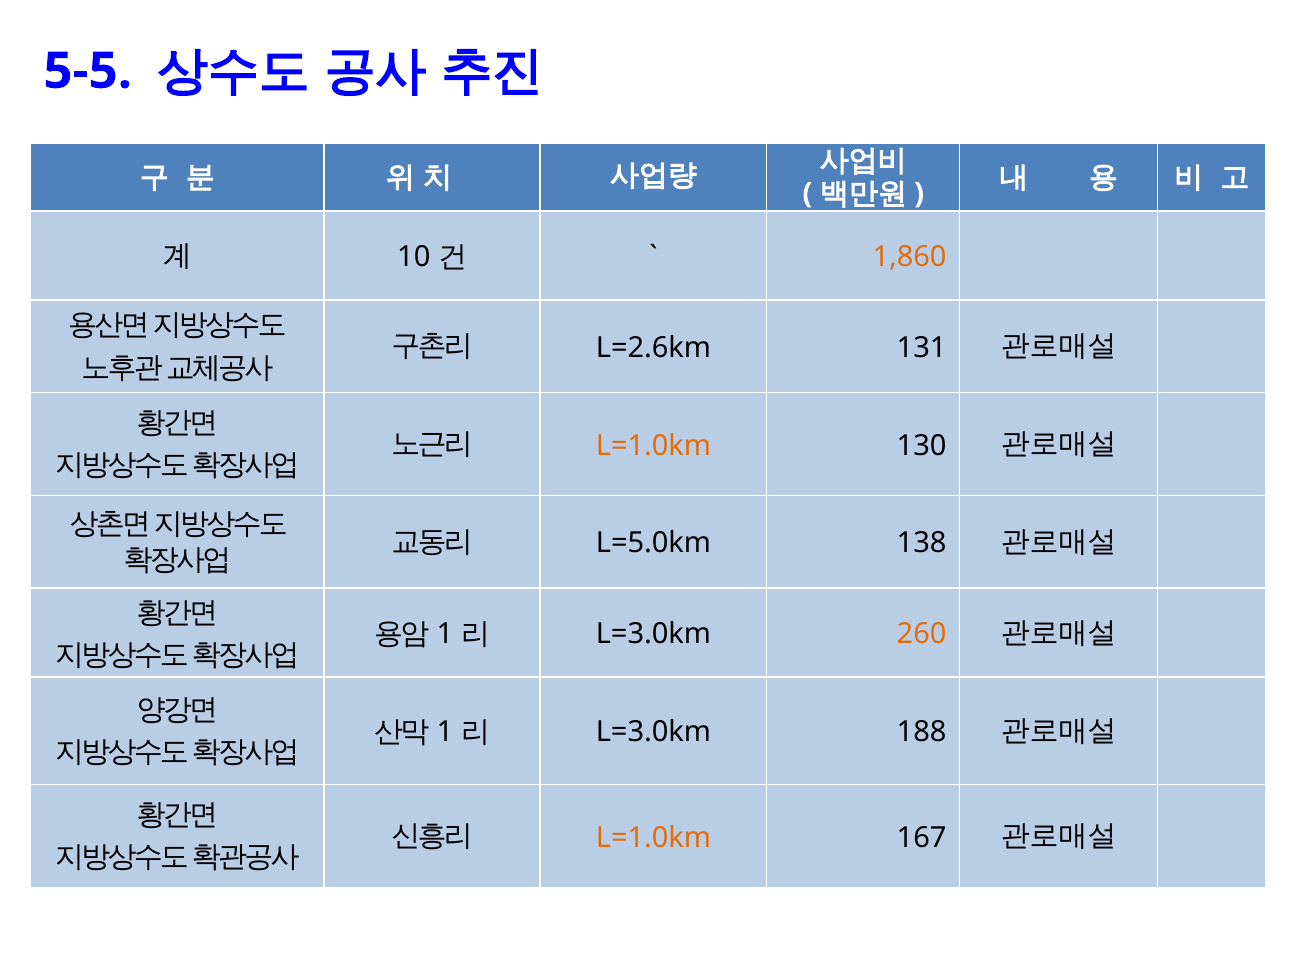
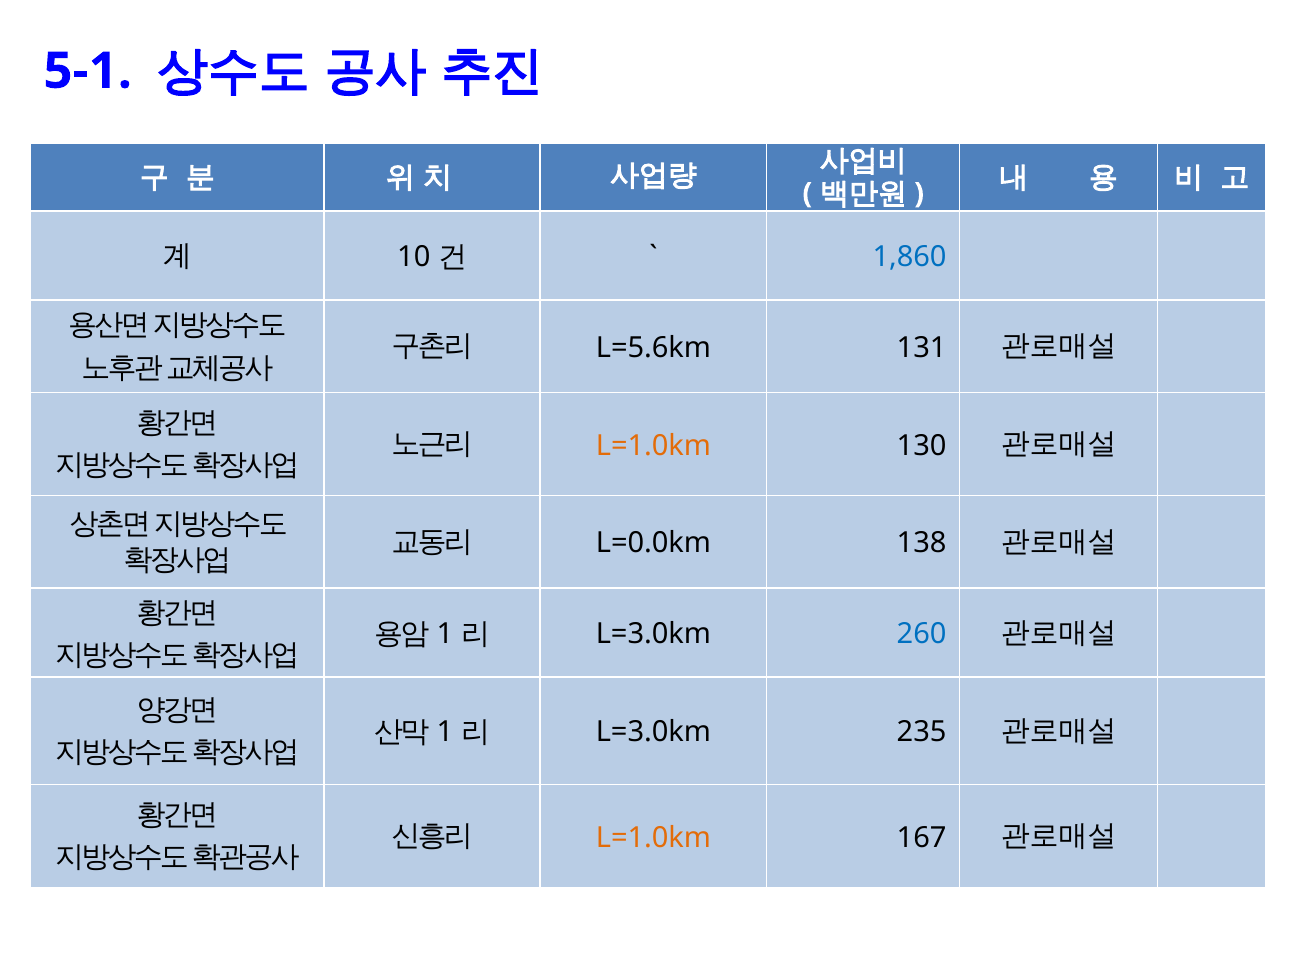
5-5: 5-5 -> 5-1 (88, 71)
1,860 colour: orange -> blue (909, 257)
L=2.6km: L=2.6km -> L=5.6km (653, 348)
L=5.0km: L=5.0km -> L=0.0km (653, 544)
260 colour: orange -> blue (922, 634)
188: 188 -> 235 (922, 733)
